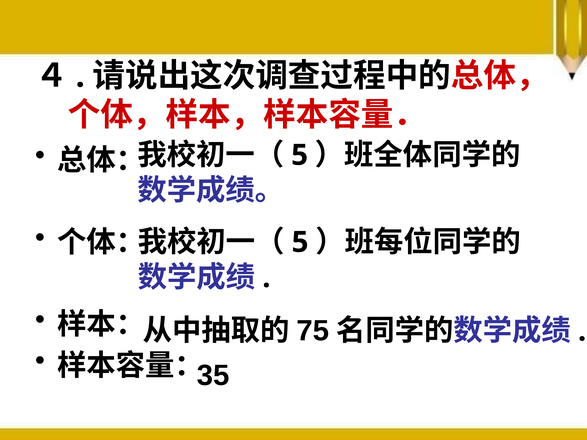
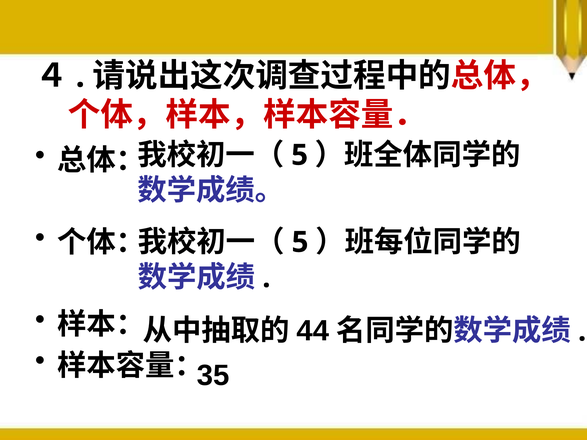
75: 75 -> 44 (313, 331)
